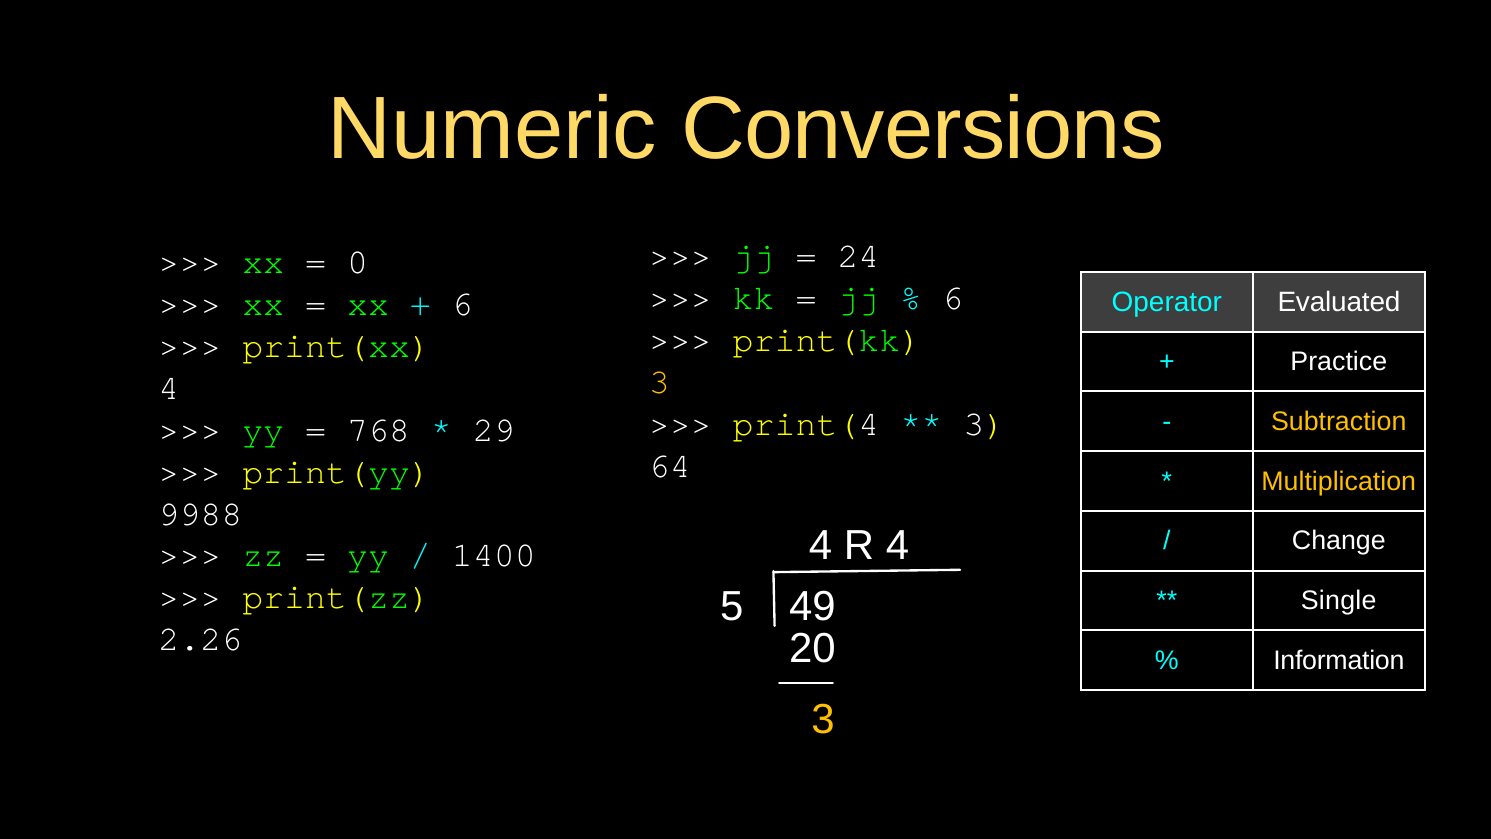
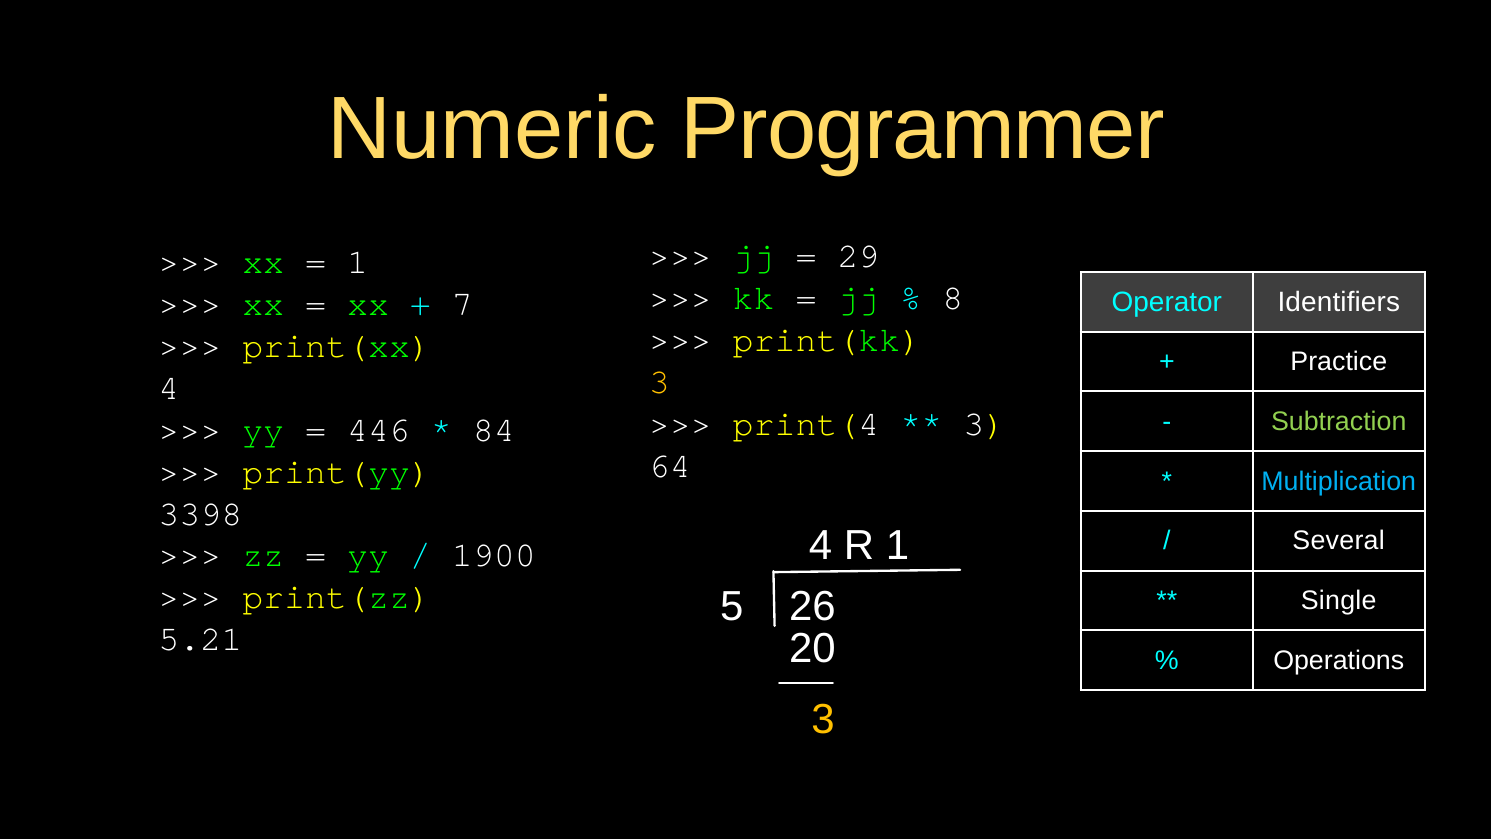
Conversions: Conversions -> Programmer (923, 129)
24: 24 -> 29 (858, 256)
0: 0 -> 1 (358, 262)
6: 6 -> 8 (953, 298)
6: 6 -> 7 (462, 304)
Evaluated: Evaluated -> Identifiers (1339, 302)
Subtraction colour: yellow -> light green (1339, 422)
768: 768 -> 446 (379, 429)
29: 29 -> 84 (494, 429)
Multiplication colour: yellow -> light blue (1339, 481)
9988: 9988 -> 3398 (200, 513)
R 4: 4 -> 1 (897, 546)
Change: Change -> Several (1339, 541)
1400: 1400 -> 1900 (494, 555)
49: 49 -> 26 (812, 607)
2.26: 2.26 -> 5.21 (200, 639)
Information: Information -> Operations (1339, 660)
